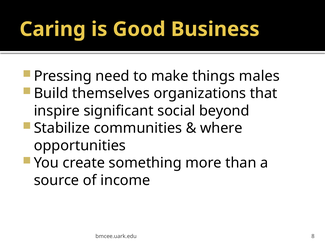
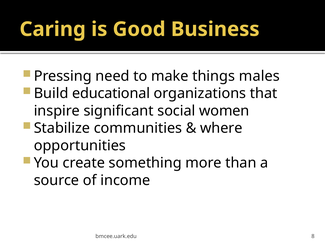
themselves: themselves -> educational (111, 93)
beyond: beyond -> women (224, 111)
